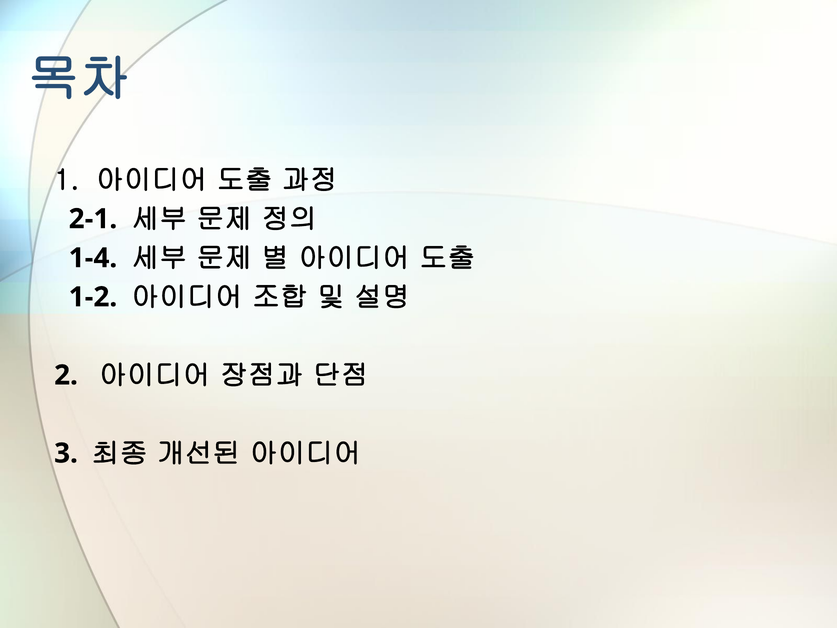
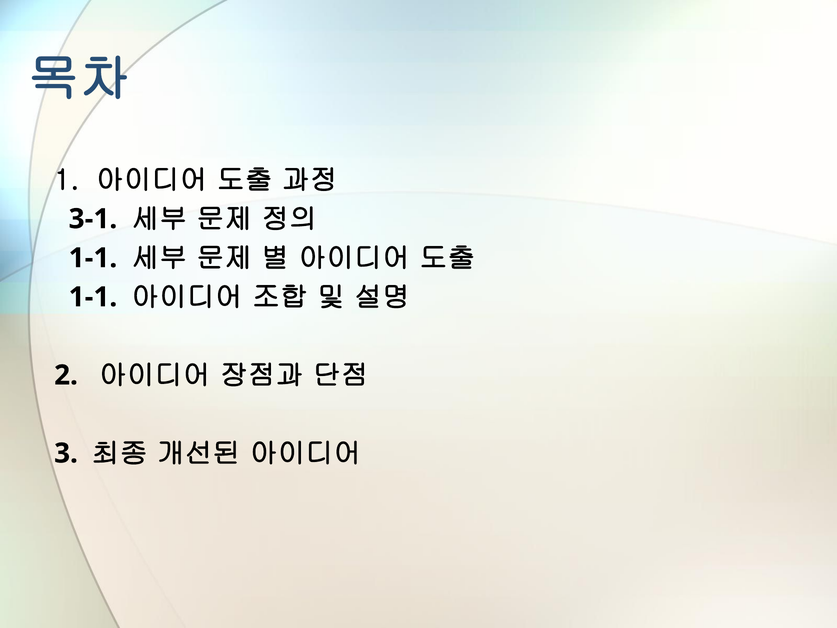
2-1: 2-1 -> 3-1 (93, 219)
1-4: 1-4 -> 1-1 (93, 258)
1-2: 1-2 -> 1-1 (93, 297)
